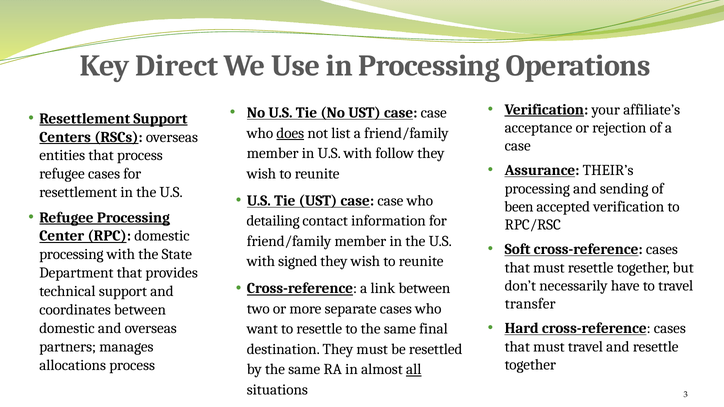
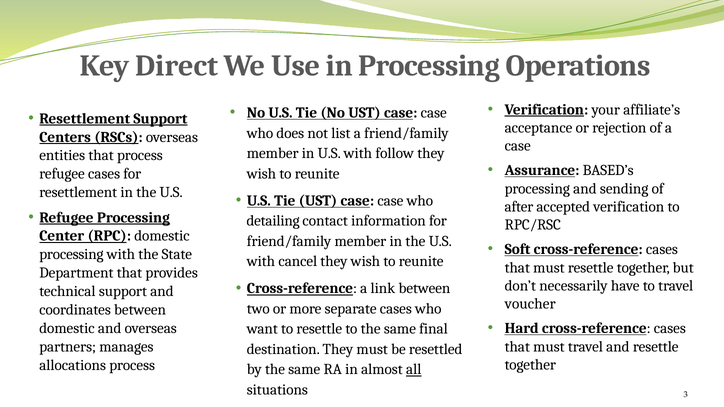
does underline: present -> none (290, 133)
THEIR’s: THEIR’s -> BASED’s (608, 170)
been: been -> after (519, 207)
signed: signed -> cancel (298, 262)
transfer: transfer -> voucher (530, 304)
